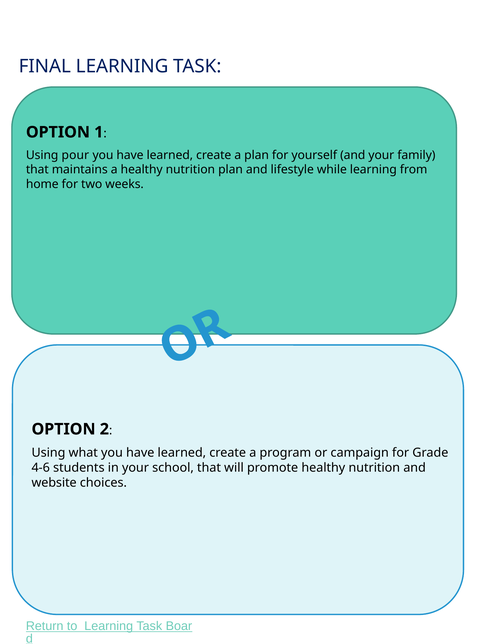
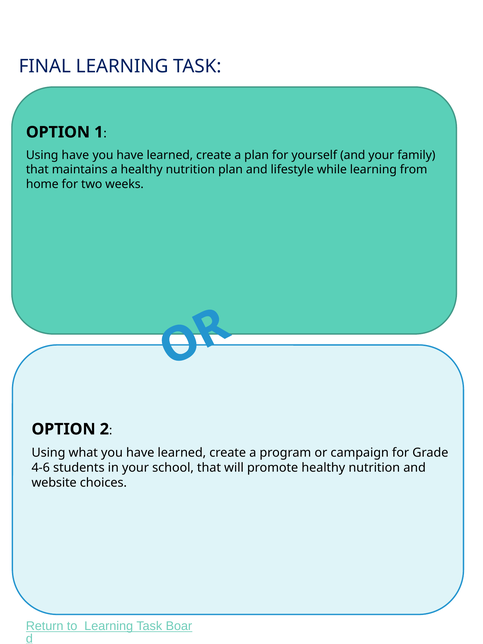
Using pour: pour -> have (75, 155)
